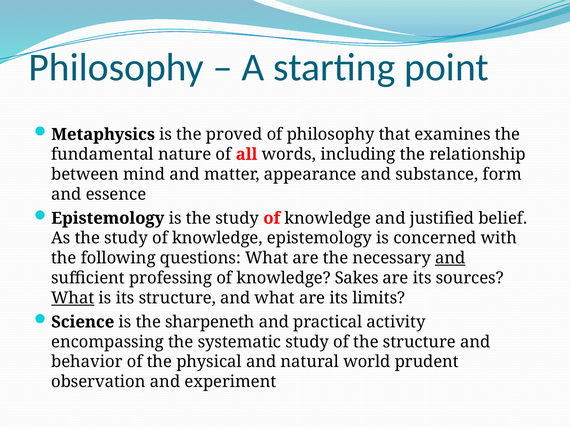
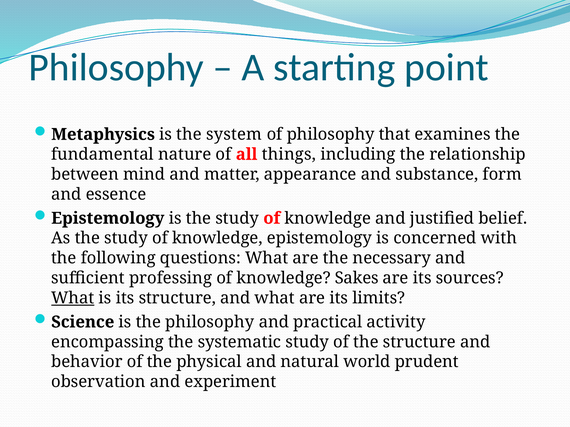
proved: proved -> system (234, 135)
words: words -> things (289, 155)
and underline: present -> none (450, 258)
the sharpeneth: sharpeneth -> philosophy (210, 322)
